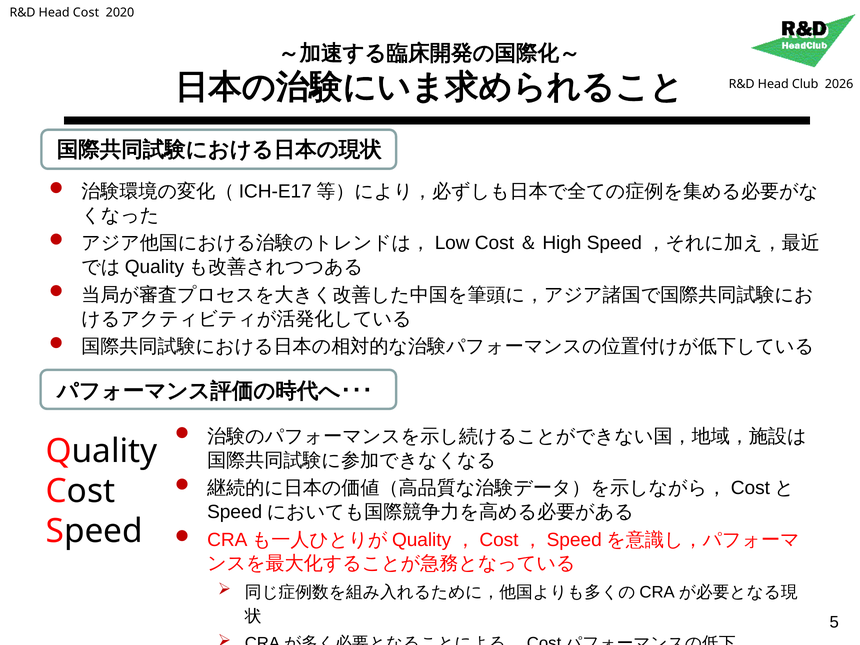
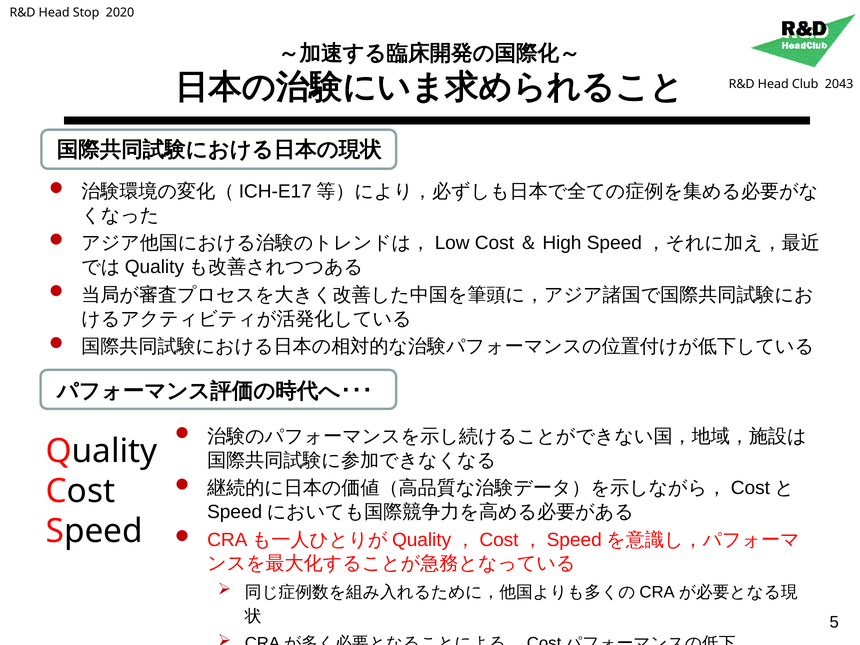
Head Cost: Cost -> Stop (86, 13)
2026: 2026 -> 2043 (839, 84)
